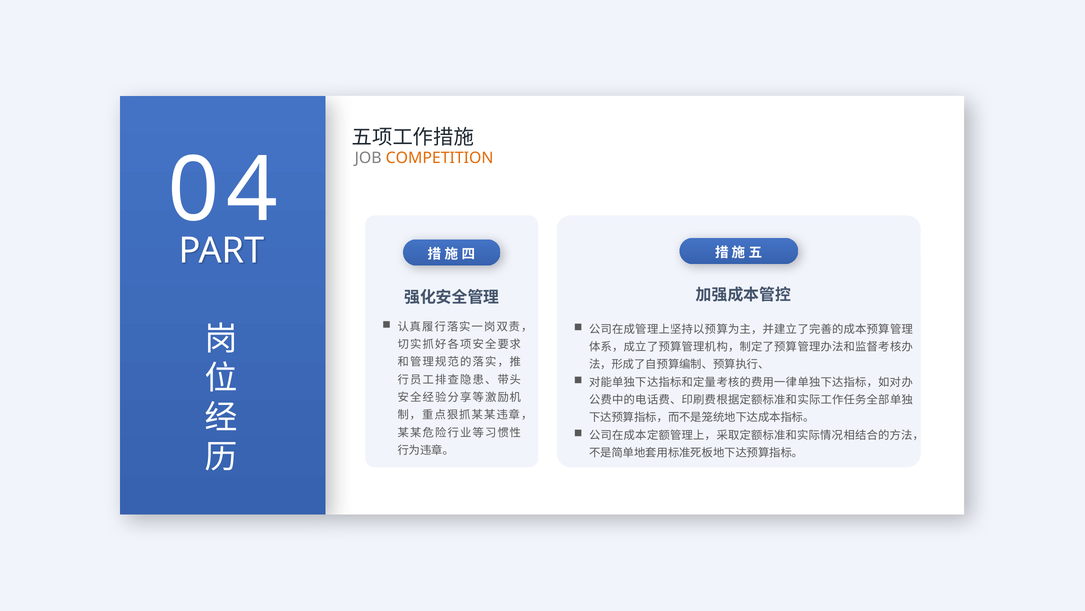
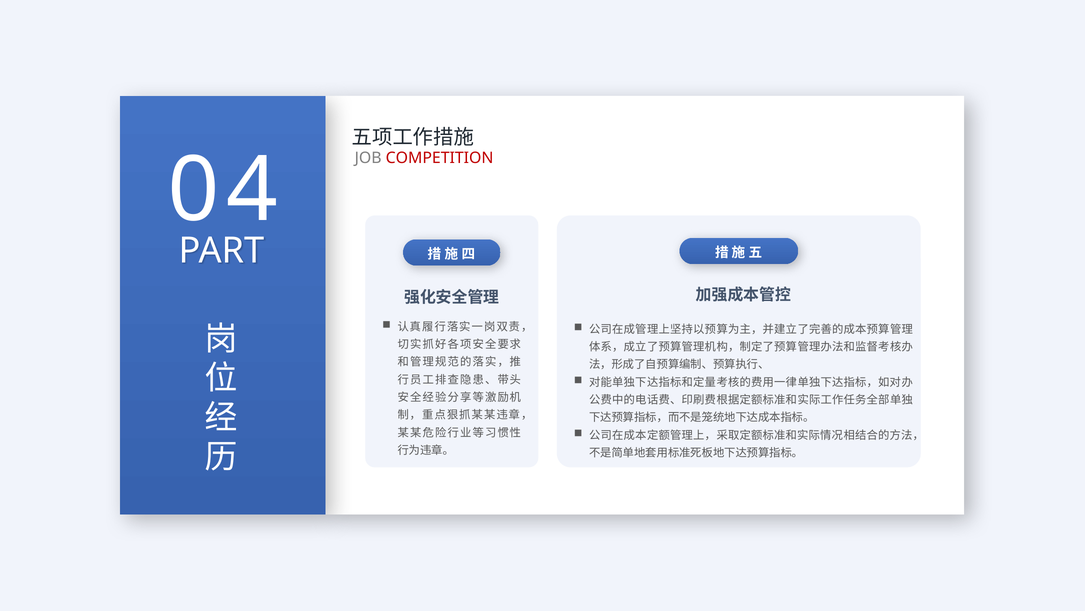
COMPETITION colour: orange -> red (440, 158)
